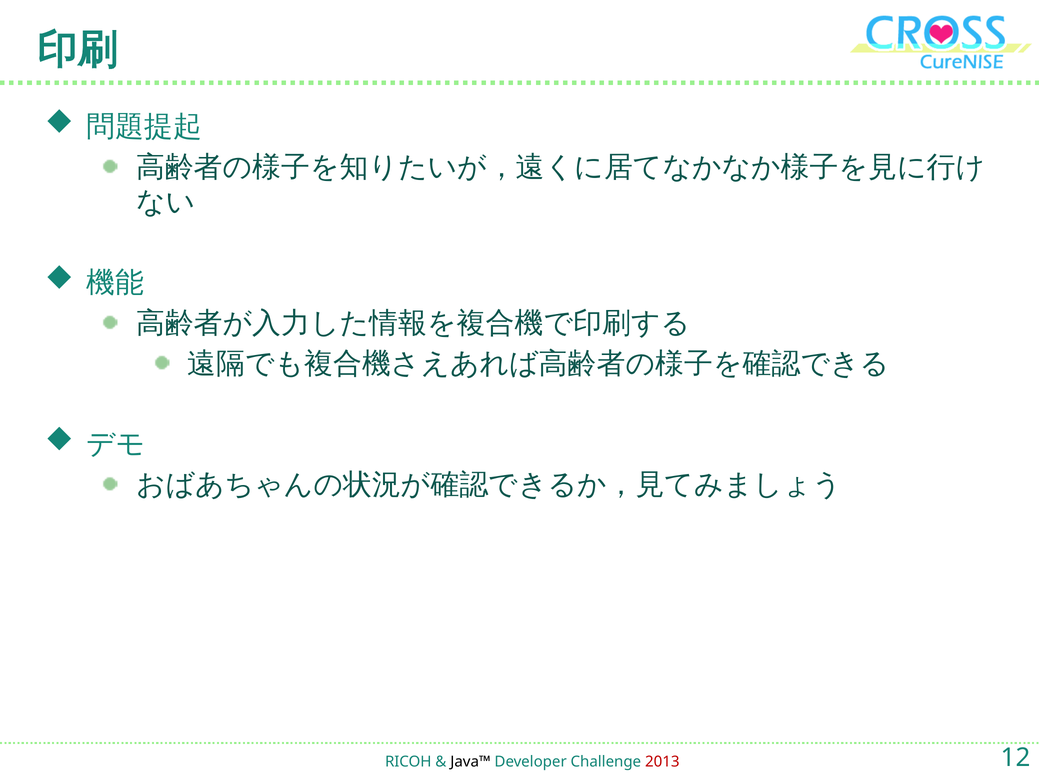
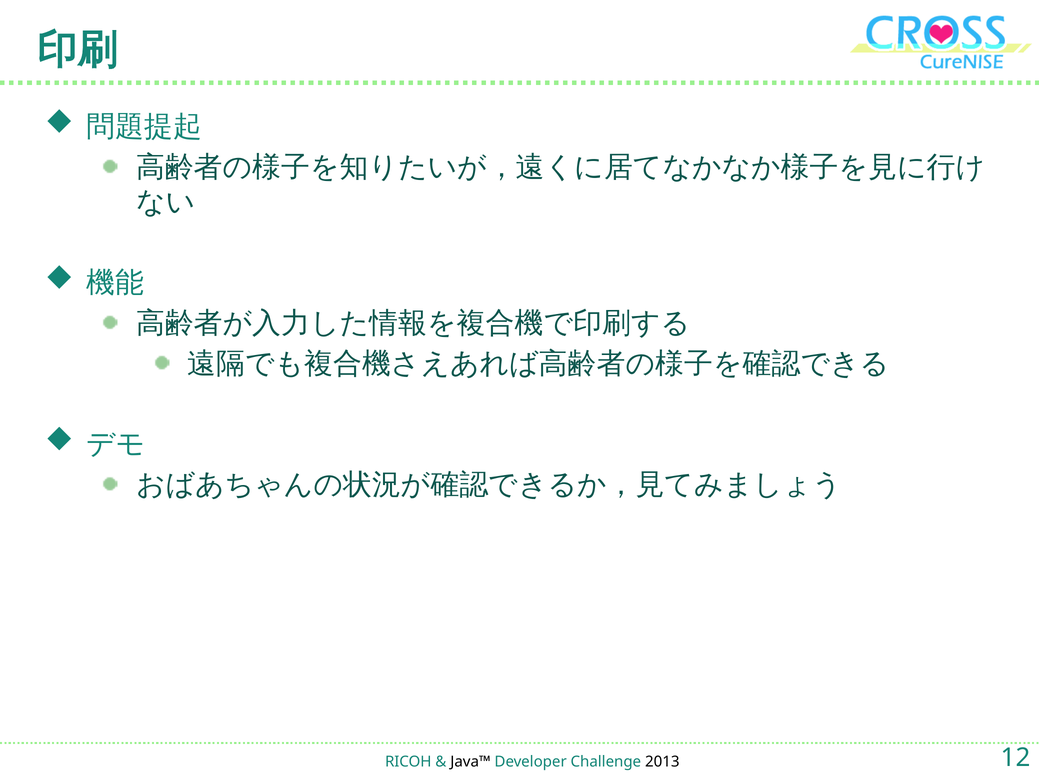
2013 colour: red -> black (662, 762)
